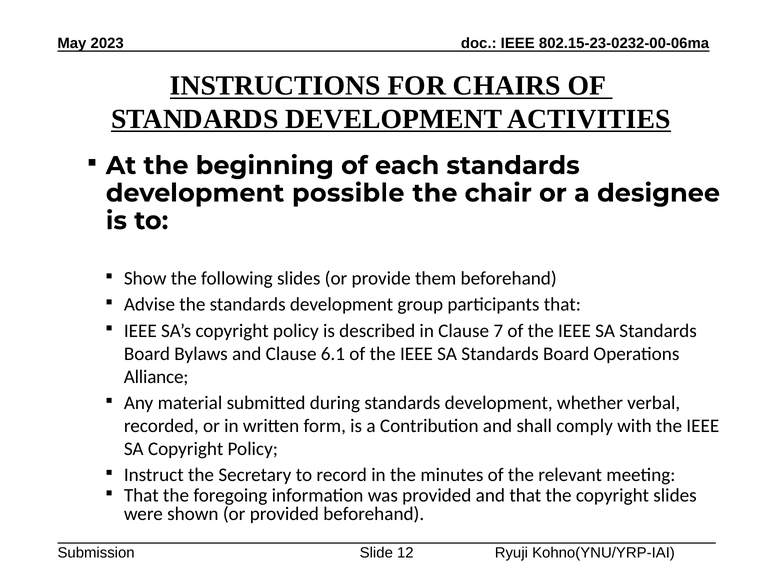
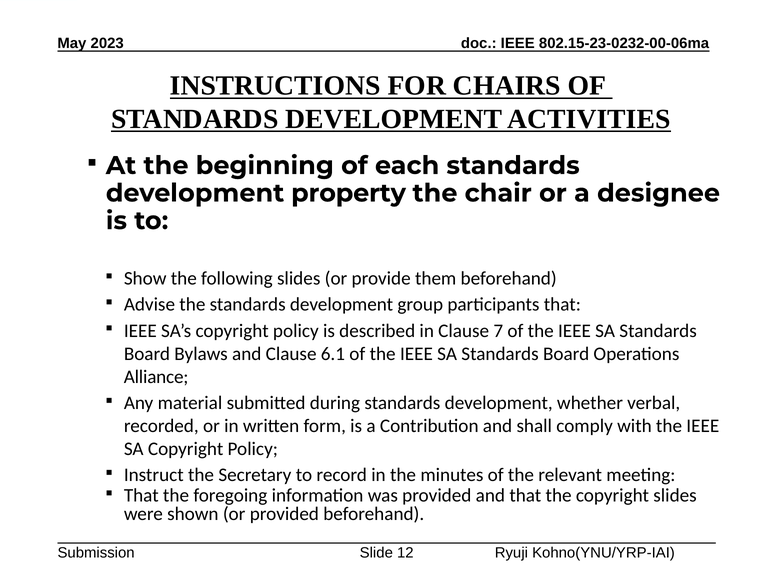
possible: possible -> property (348, 193)
